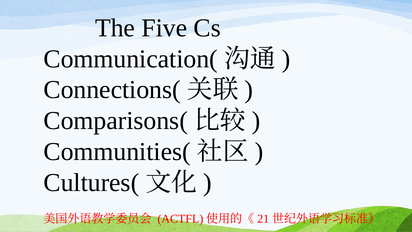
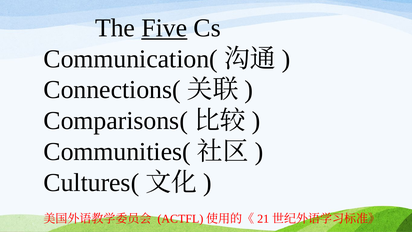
Five underline: none -> present (164, 28)
